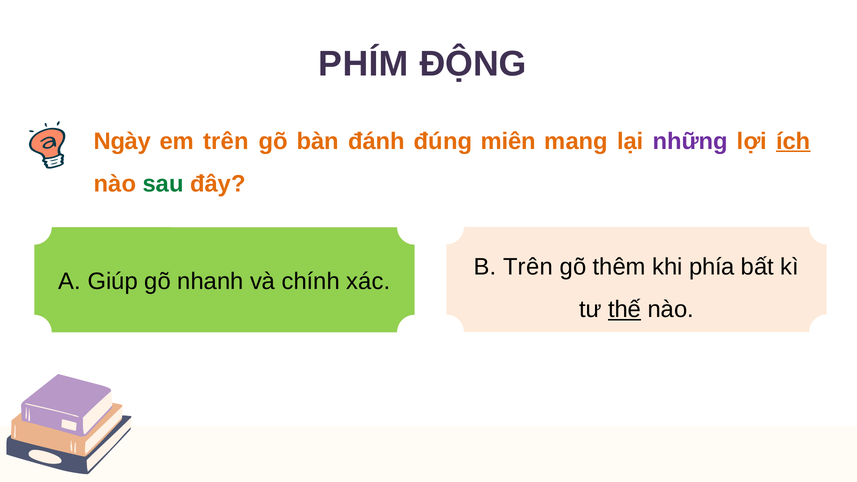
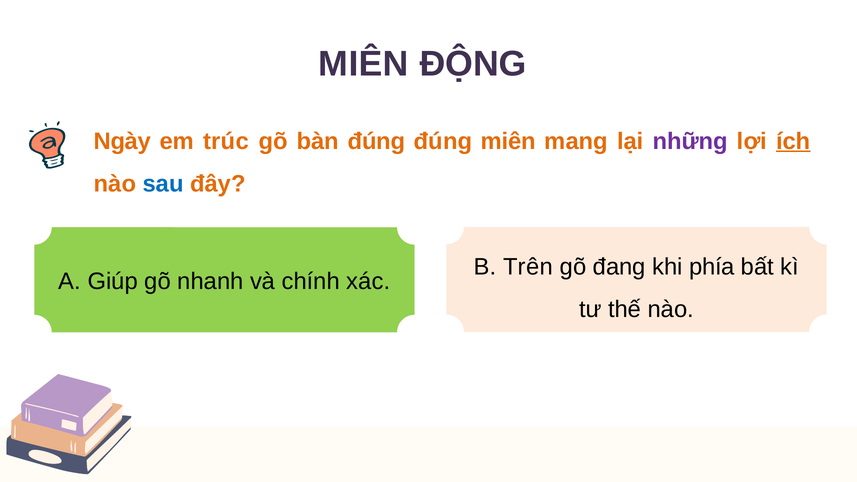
PHÍM: PHÍM -> MIÊN (364, 64)
em trên: trên -> trúc (226, 141)
bàn đánh: đánh -> đúng (377, 141)
sau colour: green -> blue (163, 184)
thêm: thêm -> đang (619, 267)
thế underline: present -> none (625, 310)
